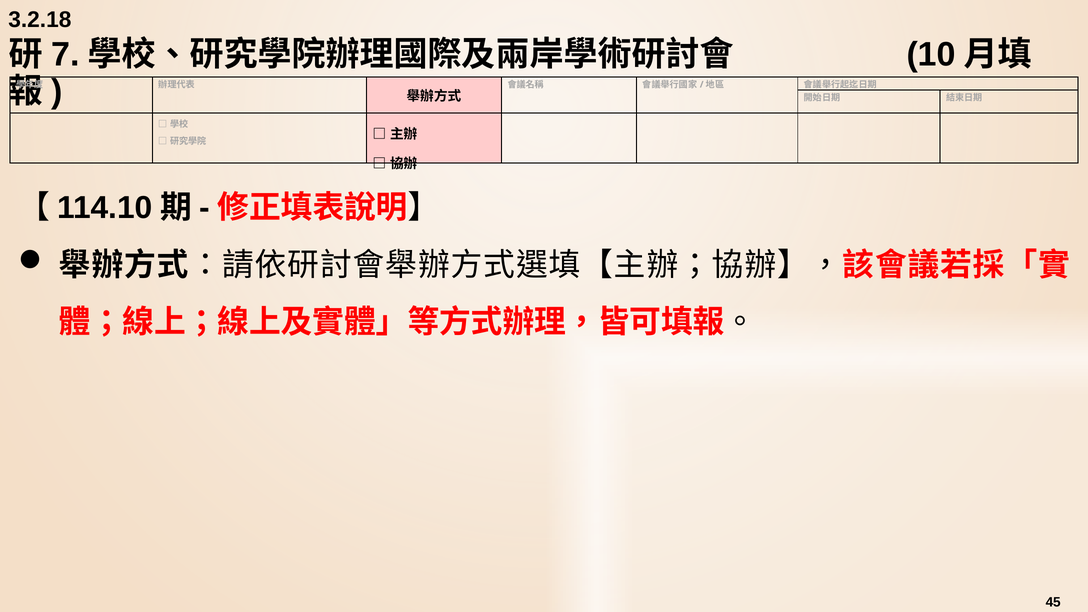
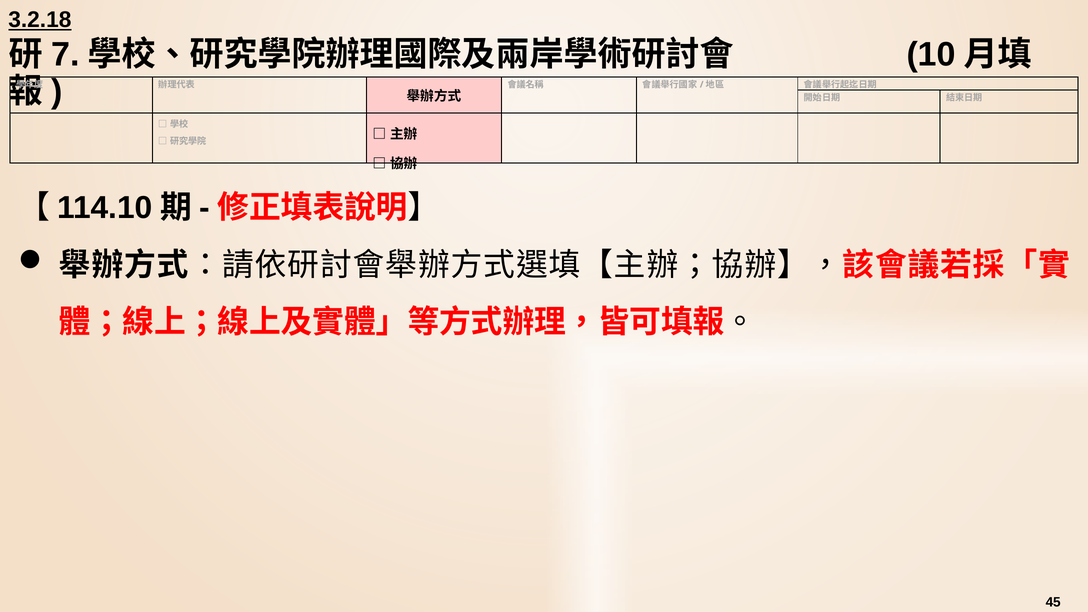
3.2.18 underline: none -> present (40, 20)
